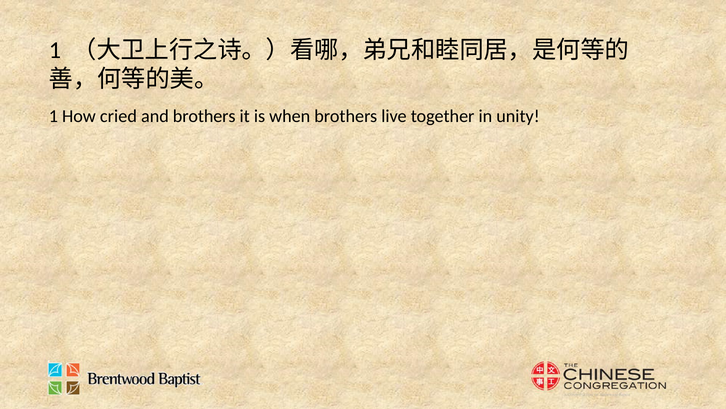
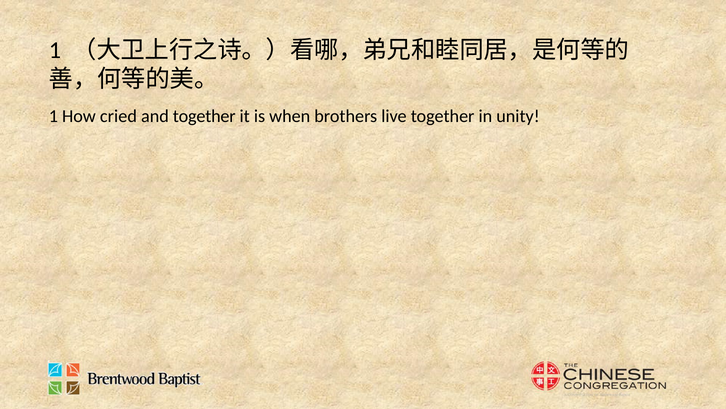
and brothers: brothers -> together (204, 116)
